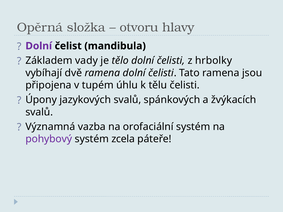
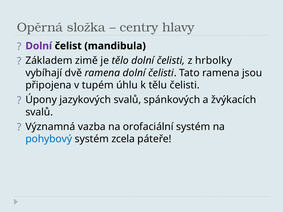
otvoru: otvoru -> centry (139, 27)
vady: vady -> zimě (87, 61)
pohybový colour: purple -> blue (49, 139)
